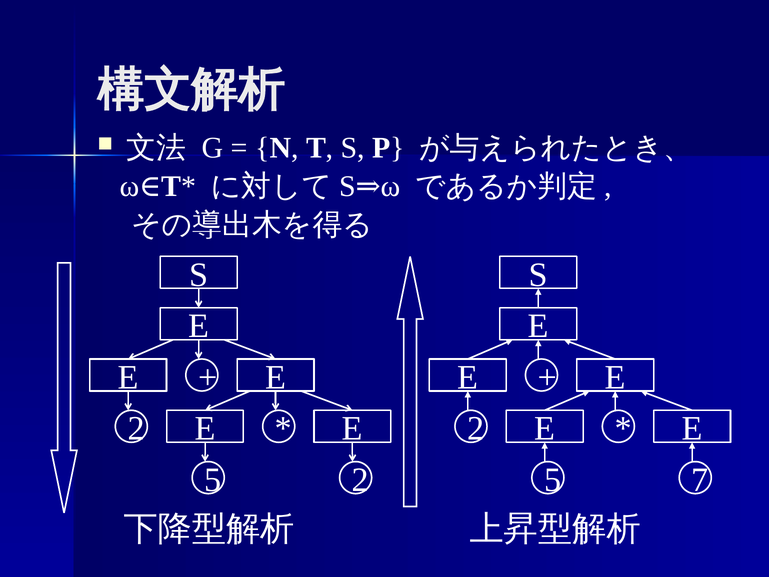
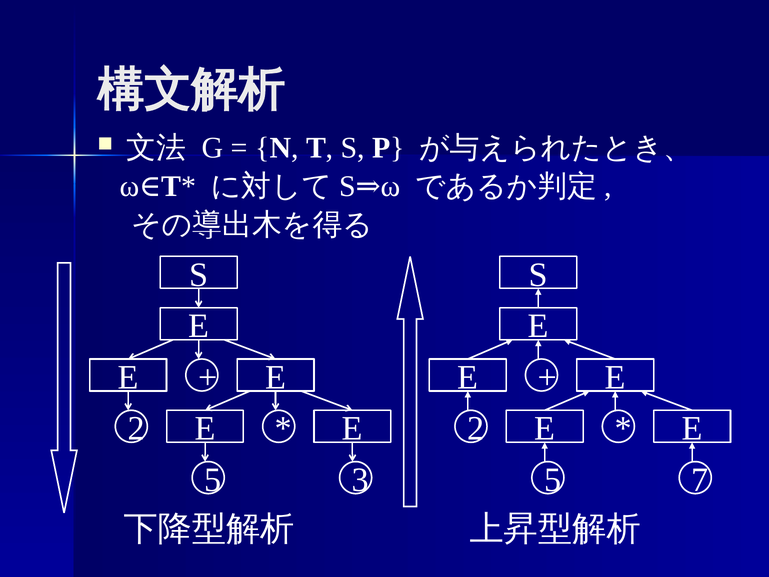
5 2: 2 -> 3 (360, 480)
